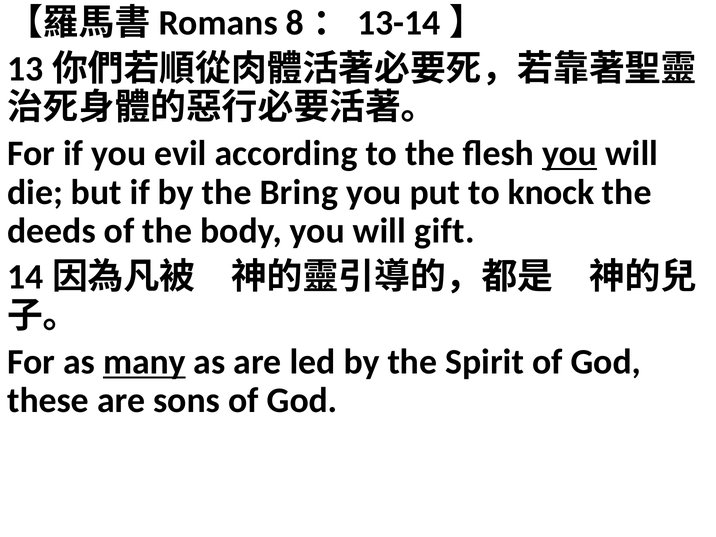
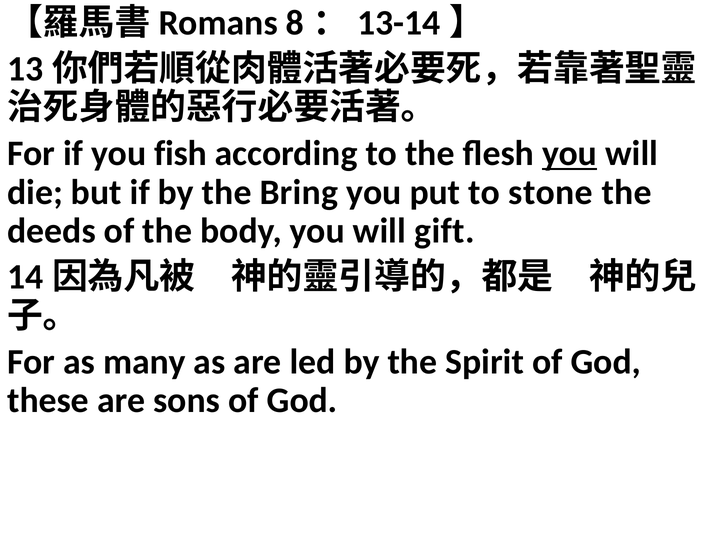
evil: evil -> fish (181, 154)
knock: knock -> stone (551, 192)
many underline: present -> none (144, 362)
